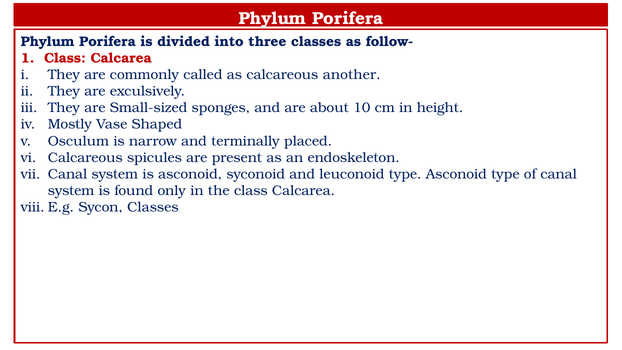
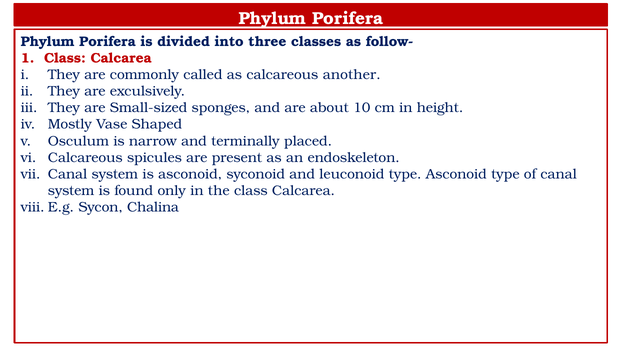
Sycon Classes: Classes -> Chalina (153, 207)
